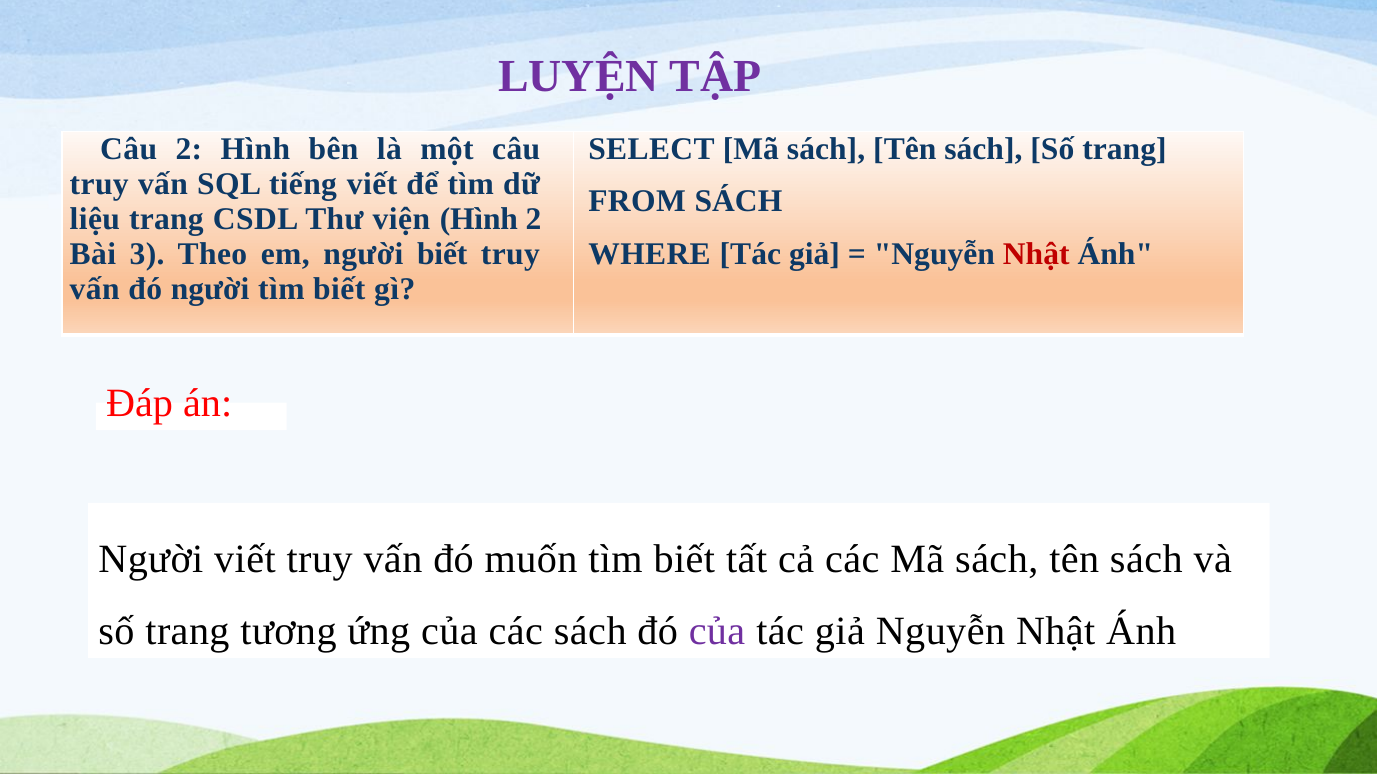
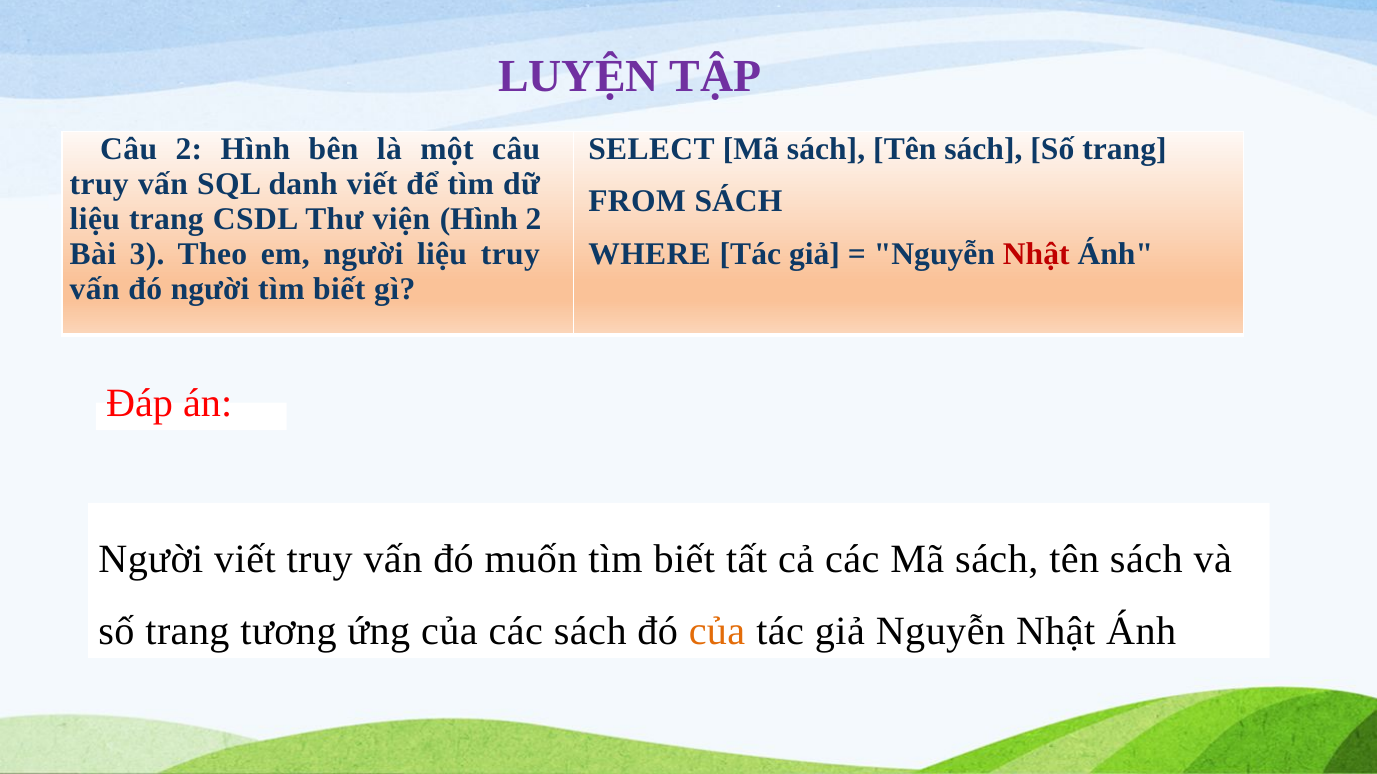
tiếng: tiếng -> danh (303, 184)
người biết: biết -> liệu (442, 254)
của colour: purple -> orange (717, 632)
